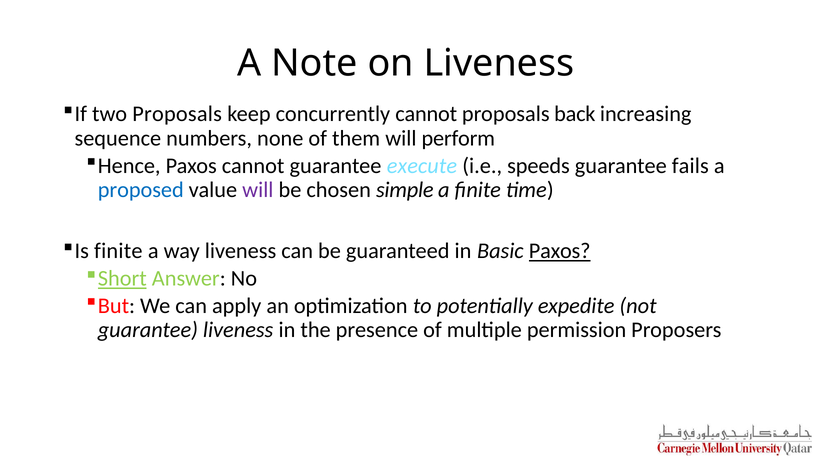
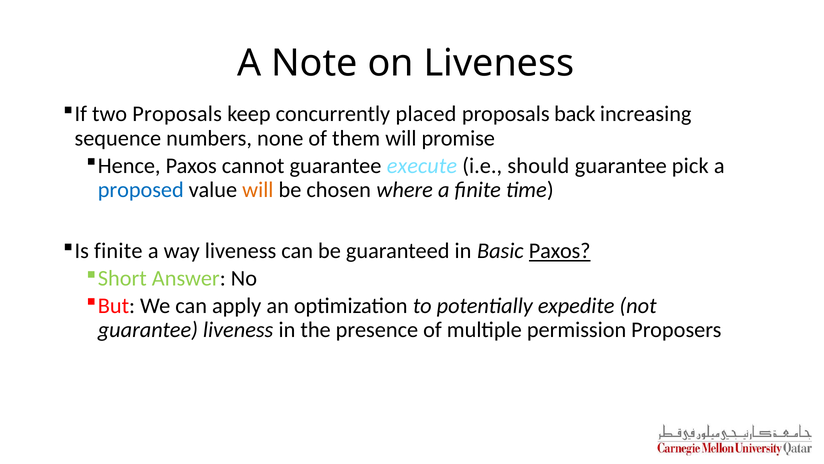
concurrently cannot: cannot -> placed (426, 114)
perform: perform -> promise (458, 138)
speeds: speeds -> should (538, 165)
fails: fails -> pick (690, 165)
will colour: purple -> orange (258, 190)
simple: simple -> where (405, 190)
Short underline: present -> none (122, 278)
